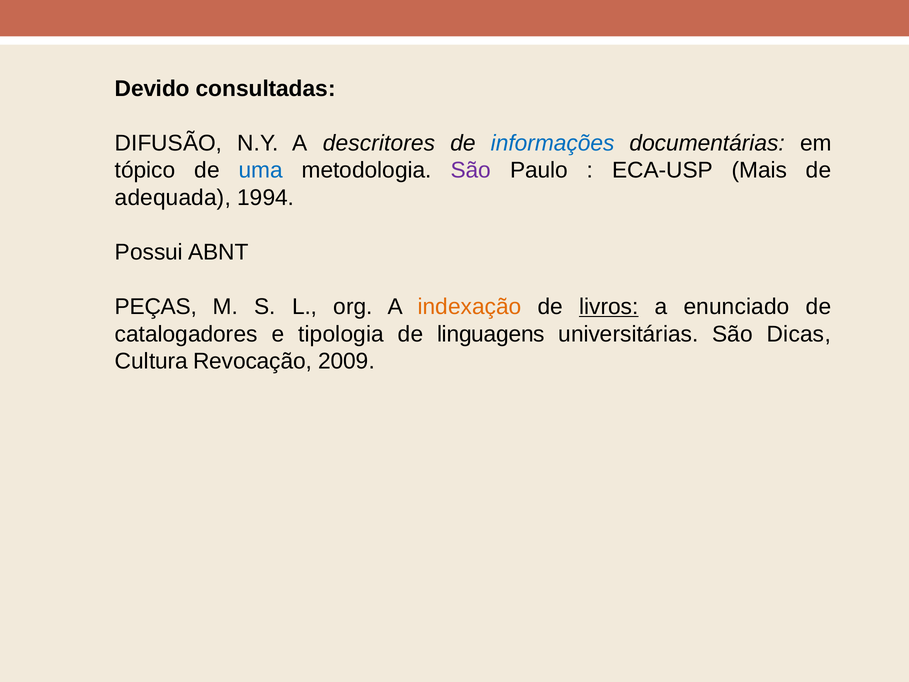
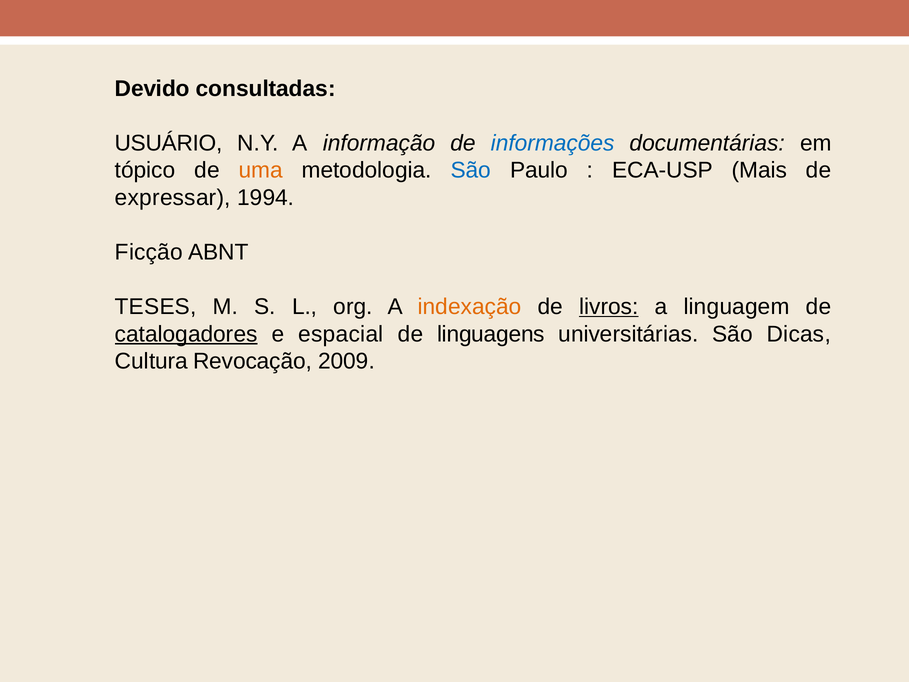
DIFUSÃO: DIFUSÃO -> USUÁRIO (169, 143)
descritores: descritores -> informação (379, 143)
uma colour: blue -> orange (261, 170)
São colour: purple -> blue (471, 170)
adequada: adequada -> expressar (173, 198)
Possui: Possui -> Ficção (149, 252)
PEÇAS: PEÇAS -> TESES (156, 307)
enunciado: enunciado -> linguagem (737, 307)
catalogadores underline: none -> present (186, 334)
tipologia: tipologia -> espacial (341, 334)
